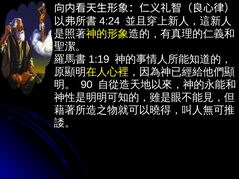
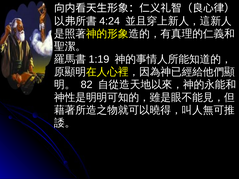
90: 90 -> 82 (87, 85)
